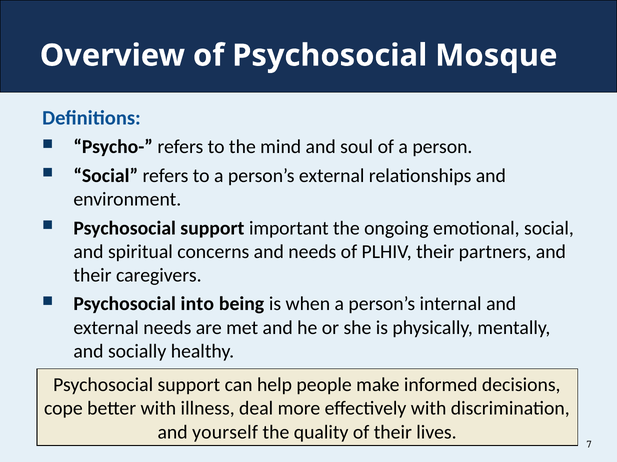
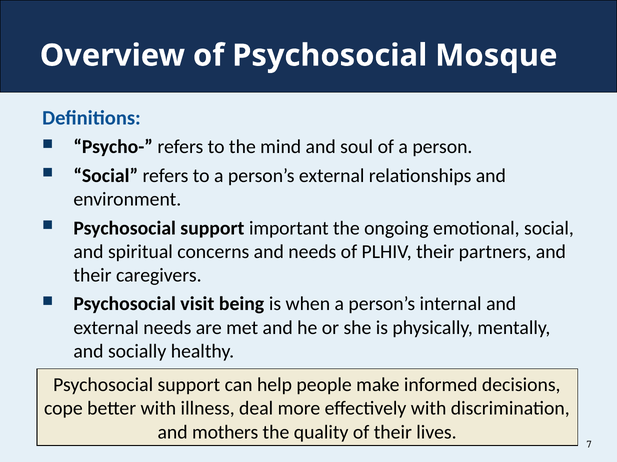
into: into -> visit (197, 305)
yourself: yourself -> mothers (225, 433)
